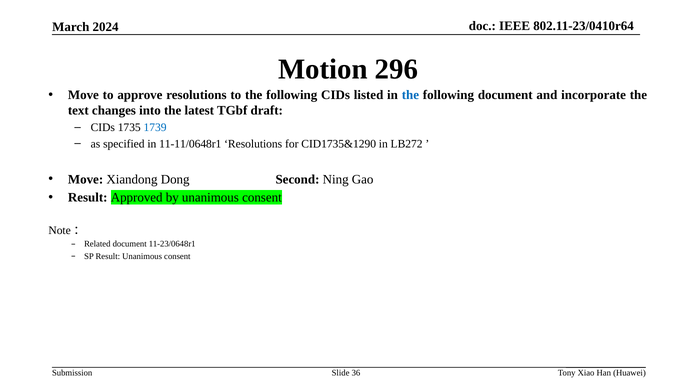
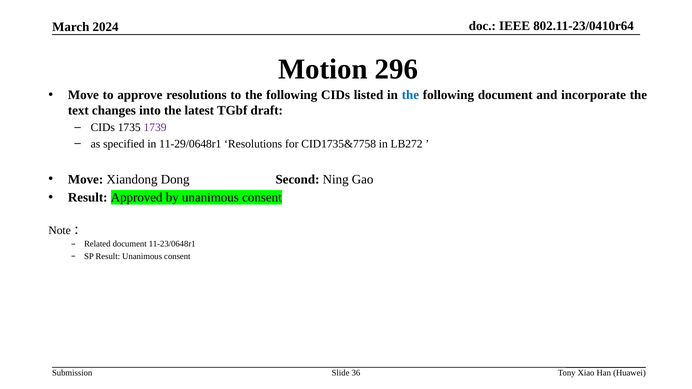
1739 colour: blue -> purple (155, 128)
11-11/0648r1: 11-11/0648r1 -> 11-29/0648r1 (190, 144)
CID1735&1290: CID1735&1290 -> CID1735&7758 (339, 144)
